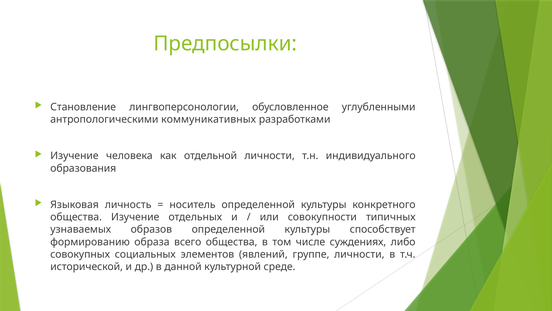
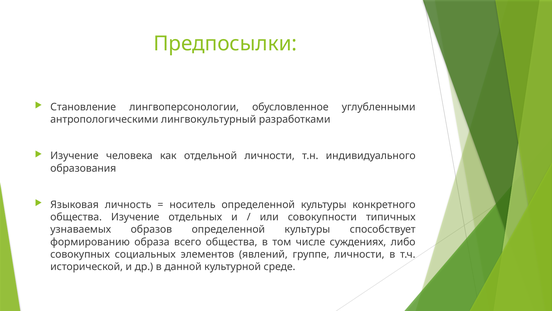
коммуникативных: коммуникативных -> лингвокультурный (209, 119)
